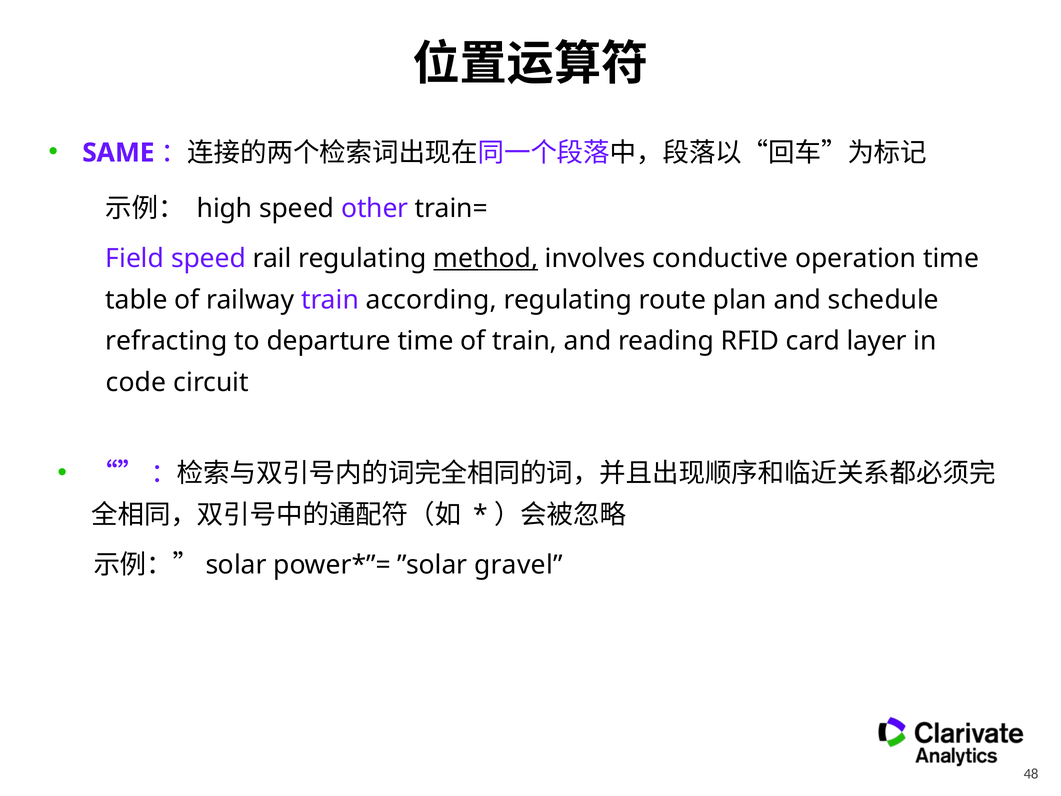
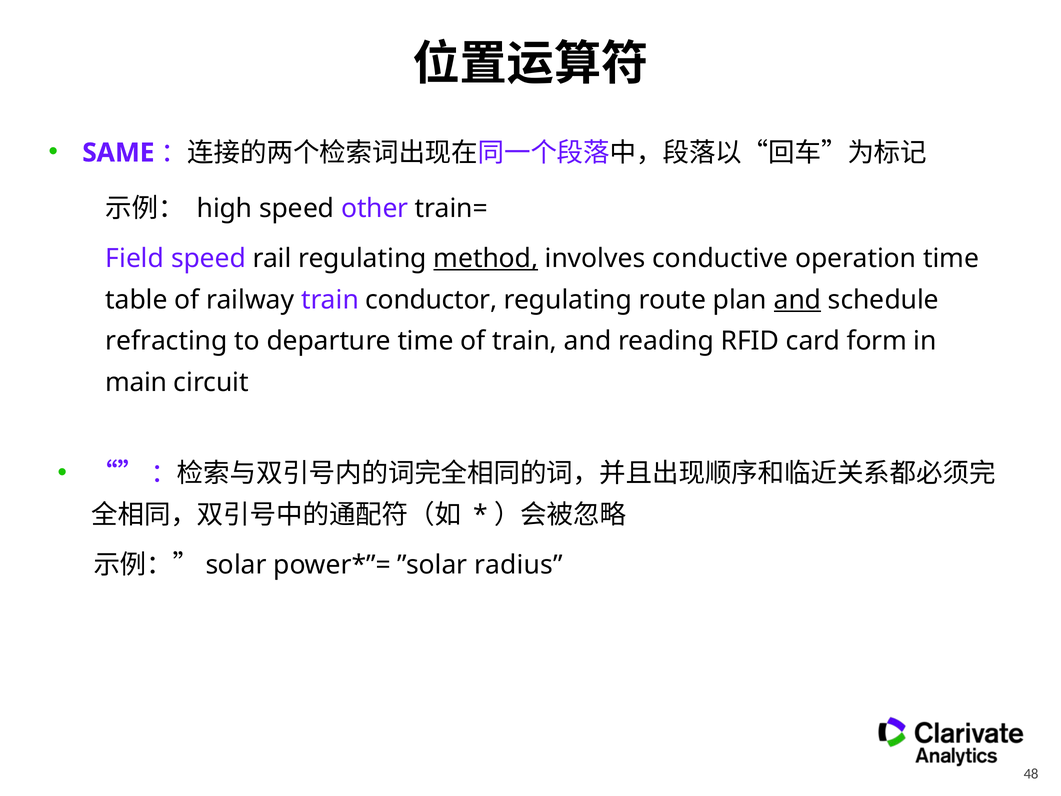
according: according -> conductor (431, 300)
and underline: none -> present (798, 300)
layer: layer -> form (877, 341)
code: code -> main (136, 382)
gravel: gravel -> radius (518, 565)
